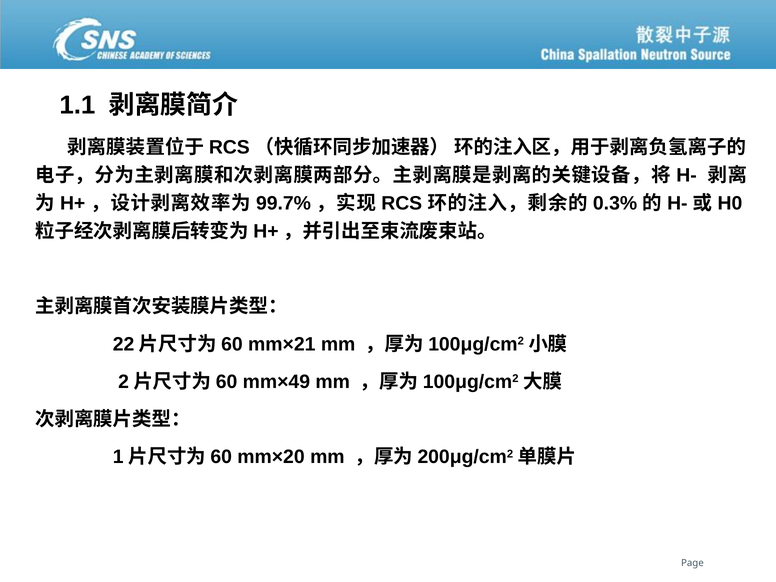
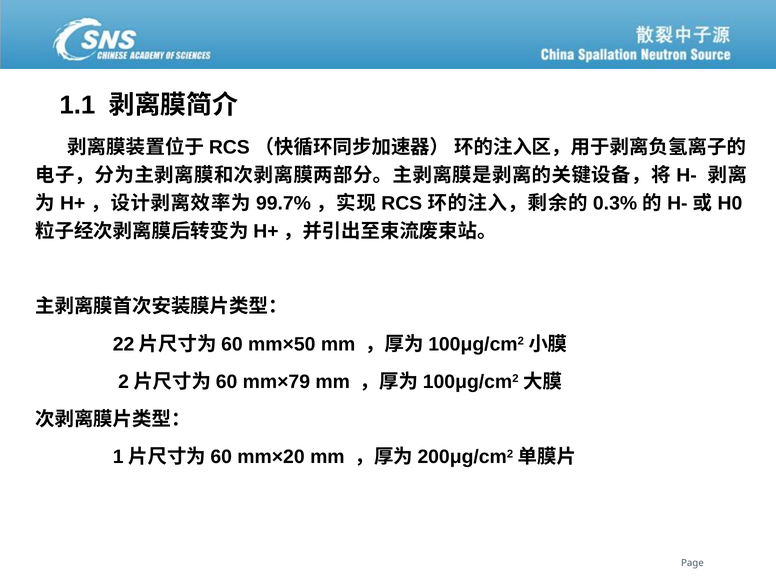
mm×21: mm×21 -> mm×50 (282, 344)
mm×49: mm×49 -> mm×79 (276, 382)
